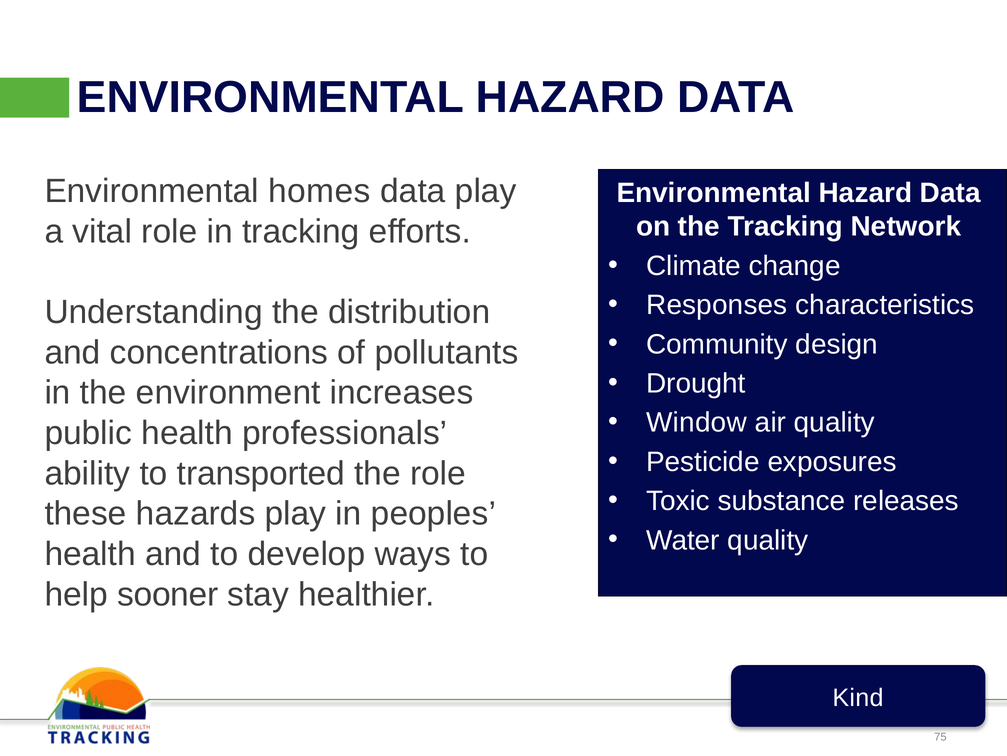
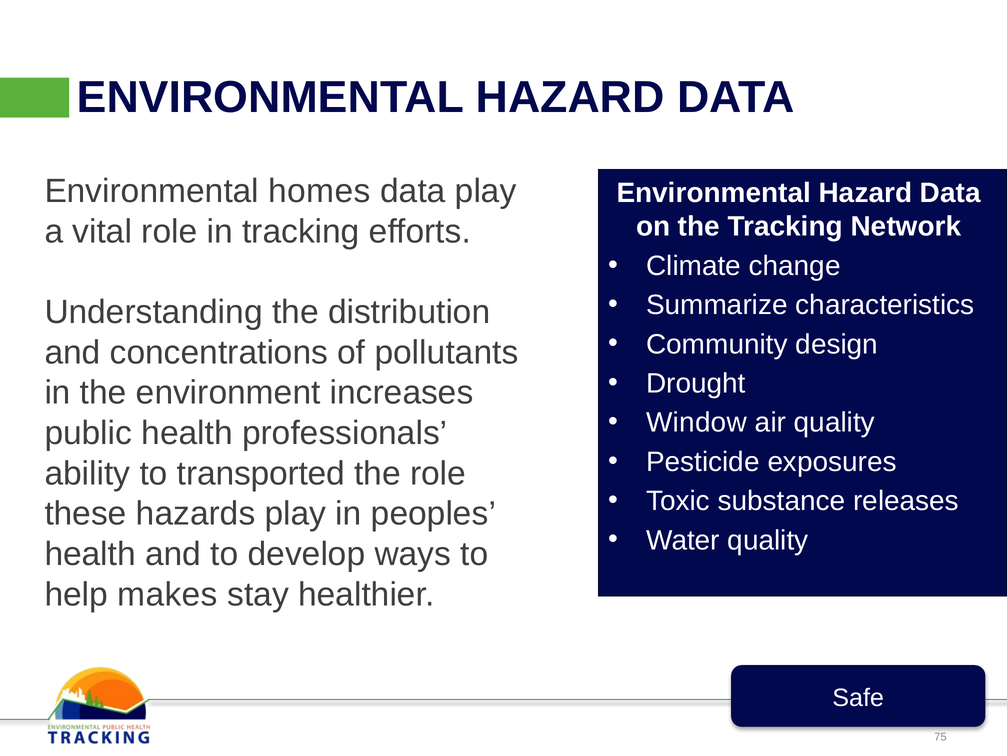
Responses: Responses -> Summarize (717, 305)
sooner: sooner -> makes (167, 594)
Kind: Kind -> Safe (858, 697)
